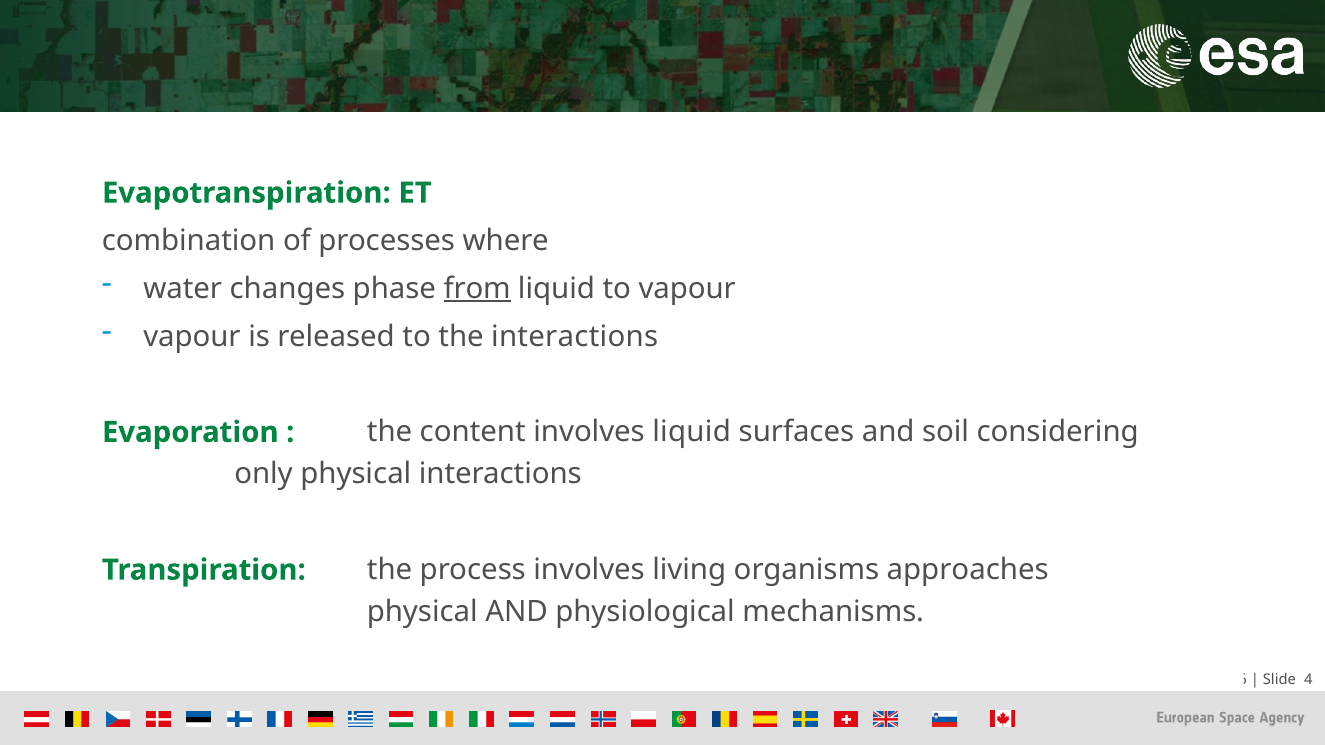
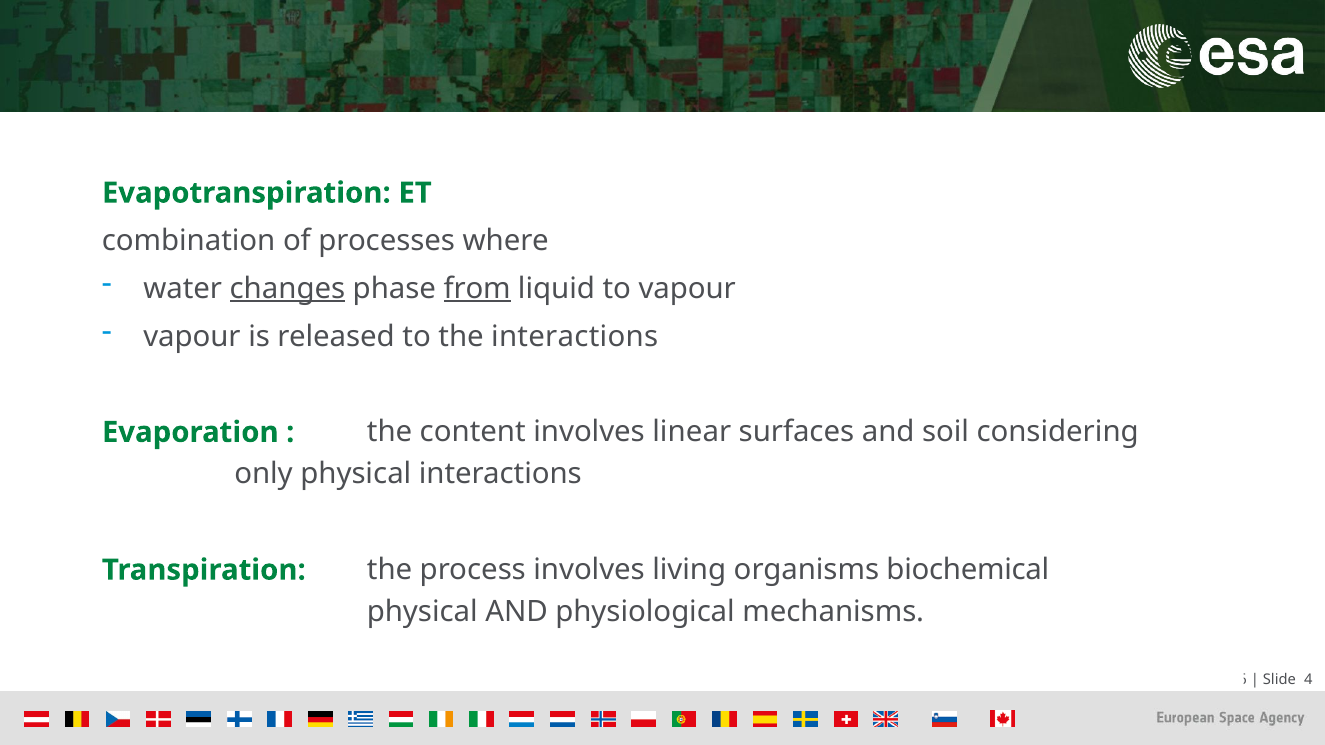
changes underline: none -> present (287, 289)
involves liquid: liquid -> linear (692, 432)
approaches: approaches -> biochemical (968, 570)
